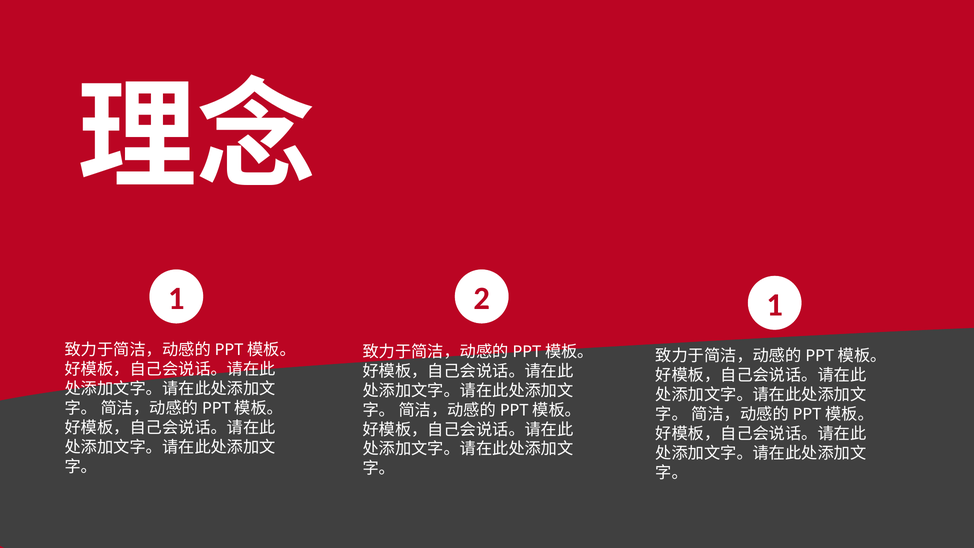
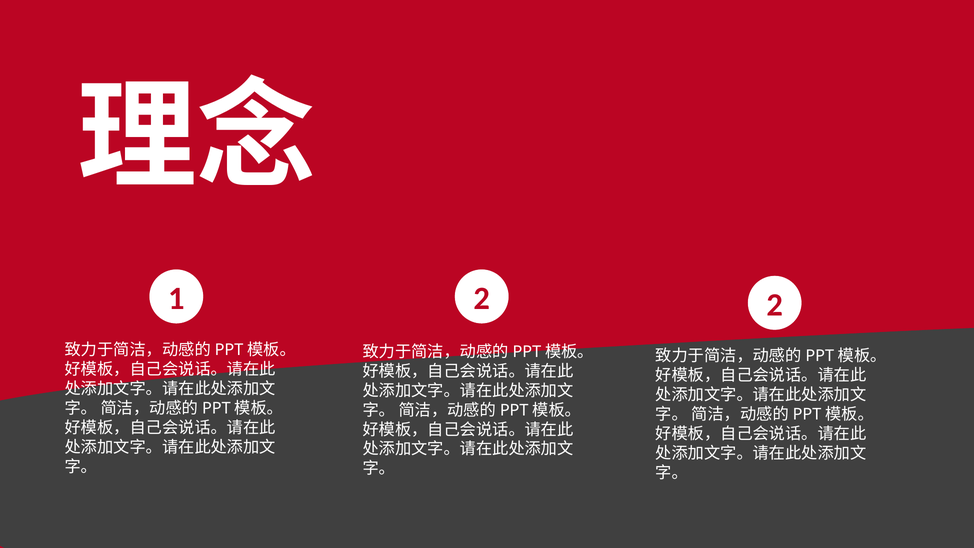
2 1: 1 -> 2 (775, 305)
